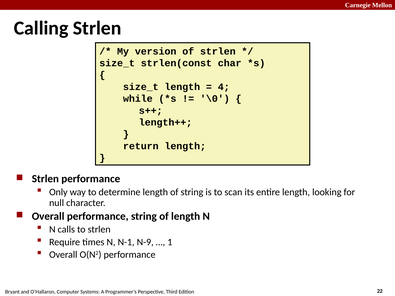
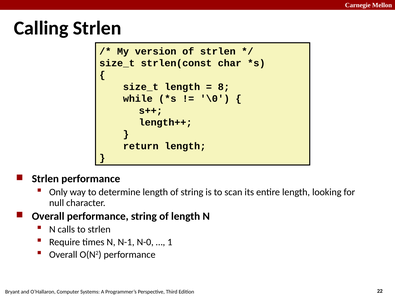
4: 4 -> 8 (224, 87)
N-9: N-9 -> N-0 (145, 242)
